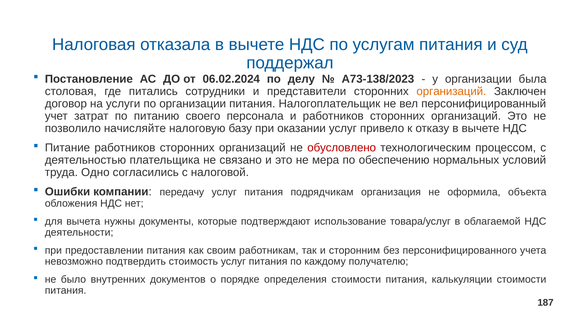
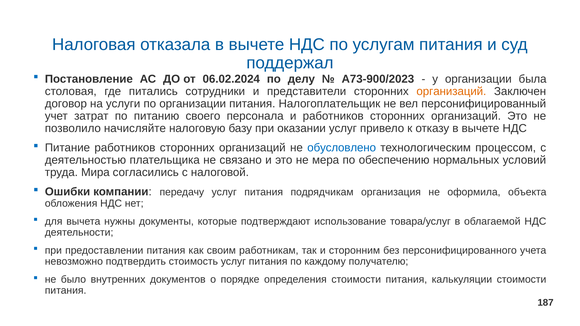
А73-138/2023: А73-138/2023 -> А73-900/2023 (378, 79)
обусловлено colour: red -> blue (342, 148)
Одно: Одно -> Мира (95, 173)
